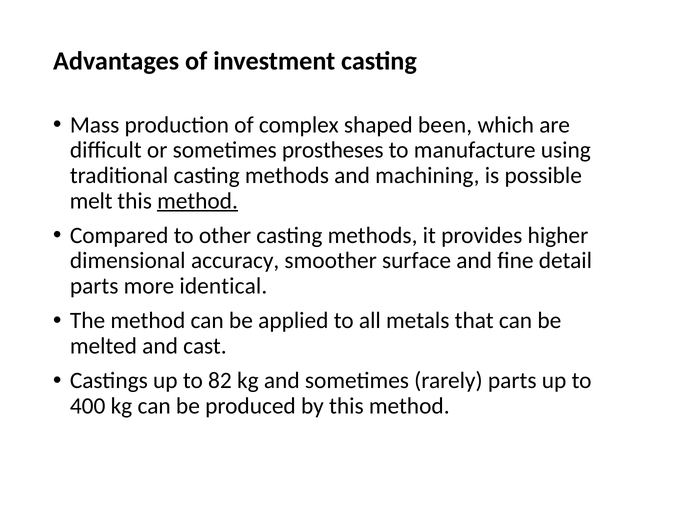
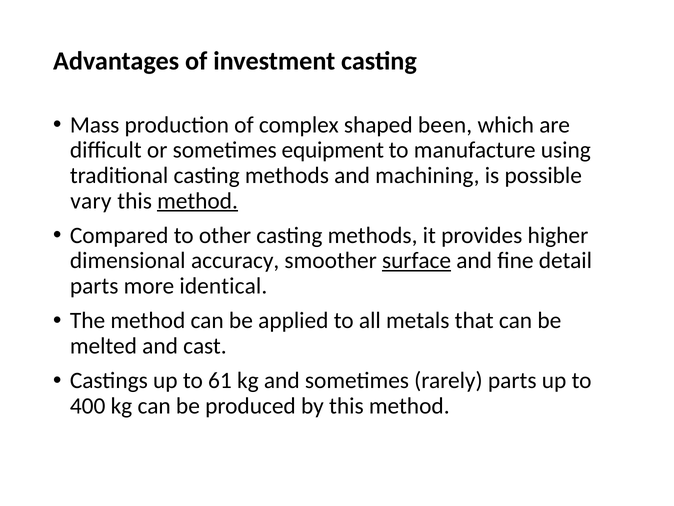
prostheses: prostheses -> equipment (333, 150)
melt: melt -> vary (91, 201)
surface underline: none -> present (417, 260)
82: 82 -> 61 (220, 380)
